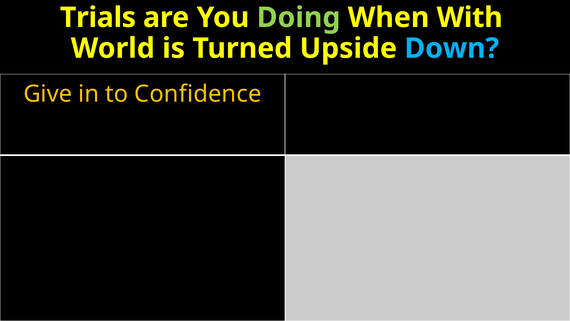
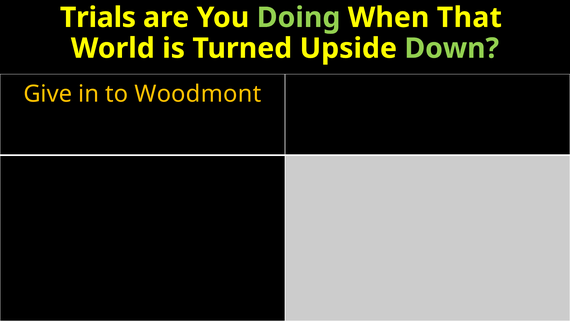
With: With -> That (469, 18)
Down colour: light blue -> light green (452, 48)
Confidence: Confidence -> Woodmont (198, 94)
